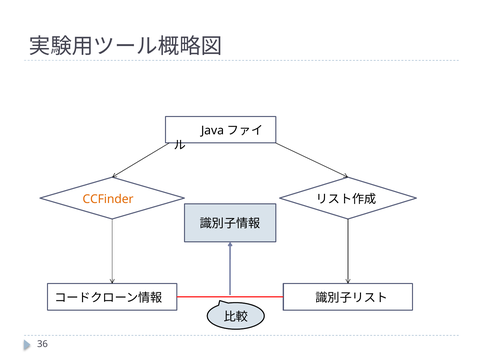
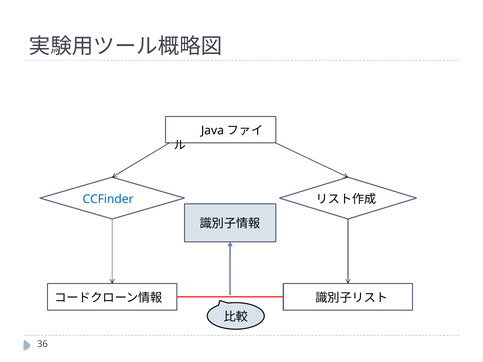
CCFinder colour: orange -> blue (108, 199)
